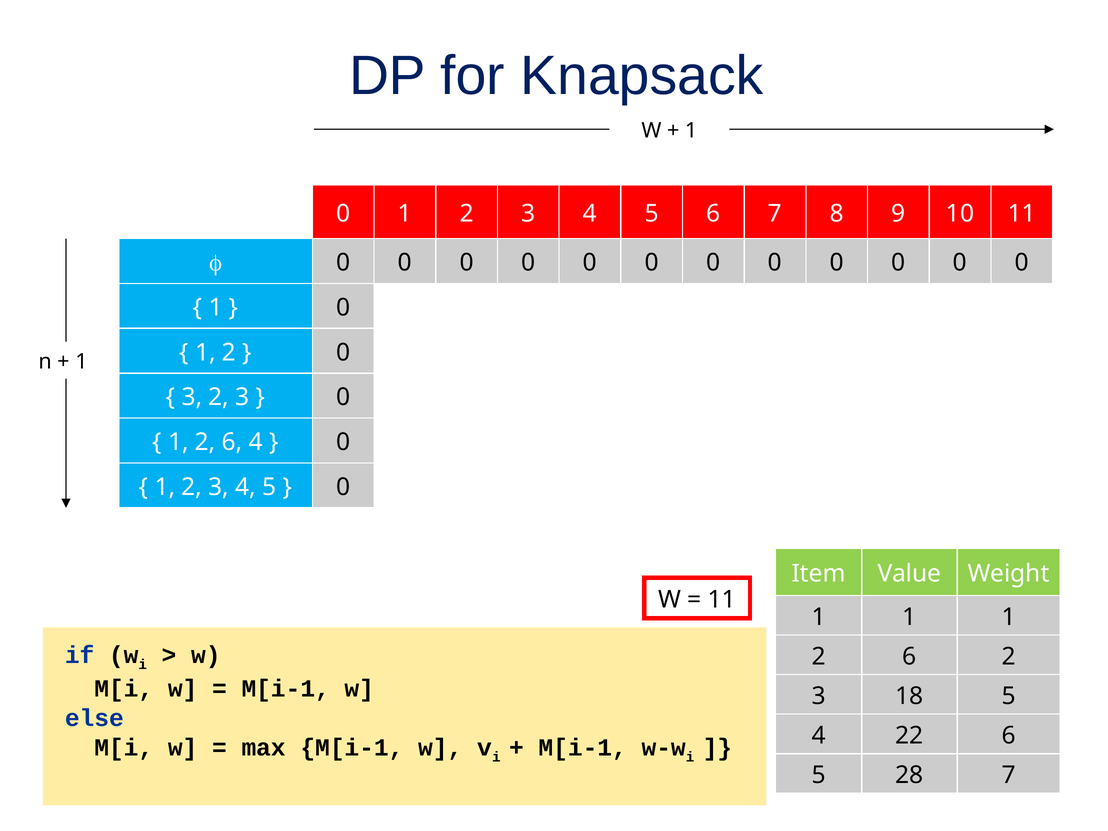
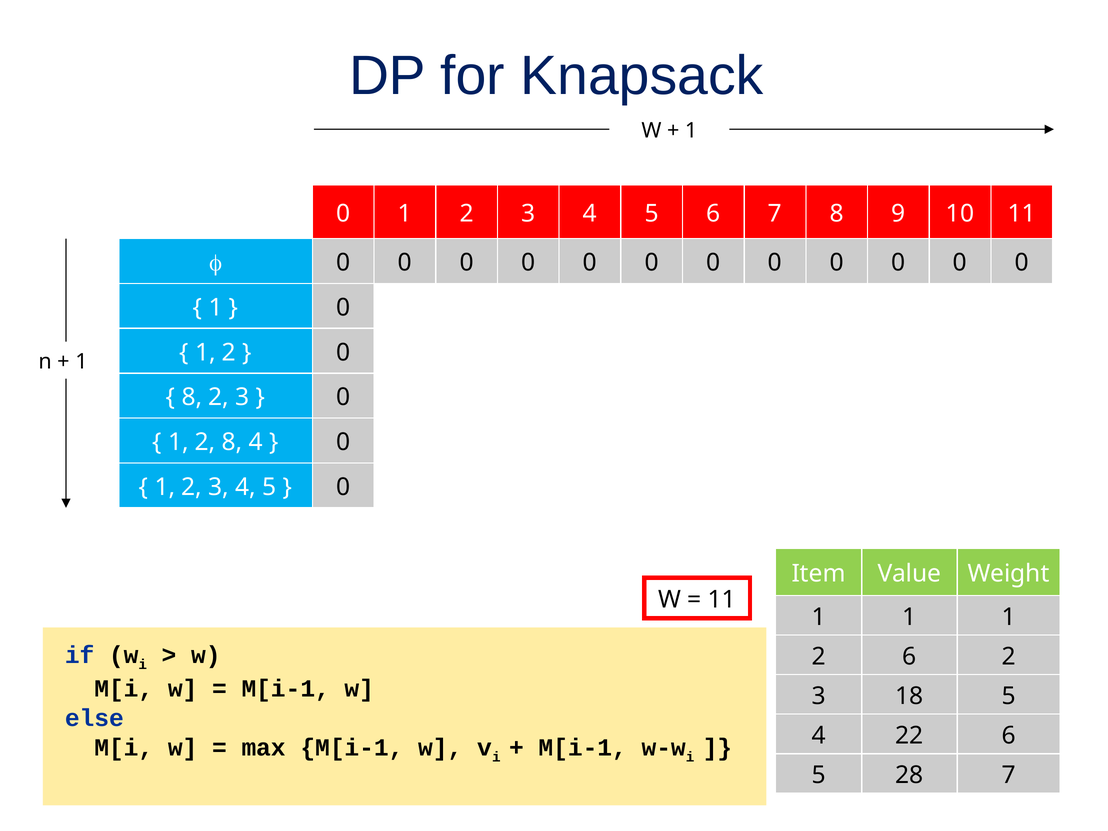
3: 3 -> 8 (192, 397)
2 6: 6 -> 8 (232, 442)
